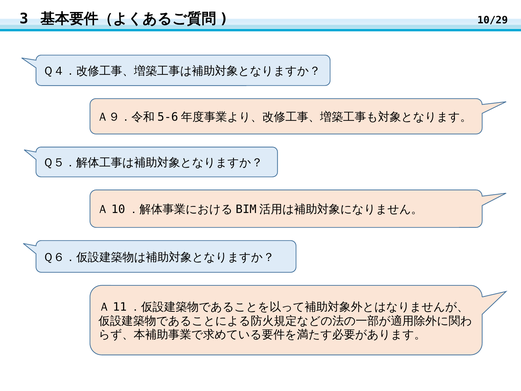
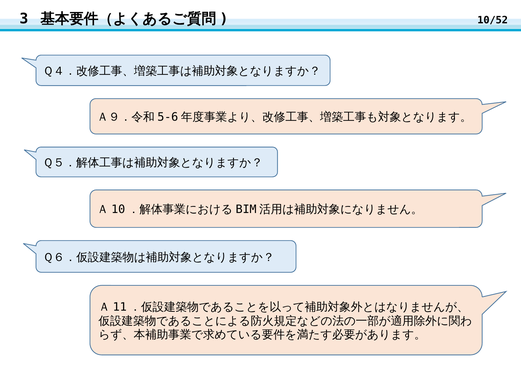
10/29: 10/29 -> 10/52 (493, 20)
